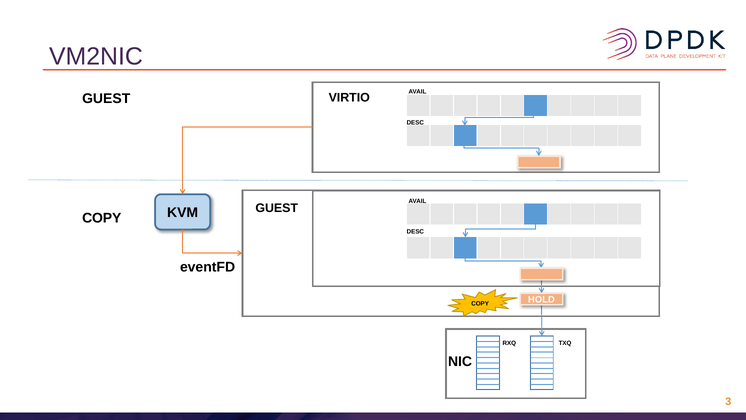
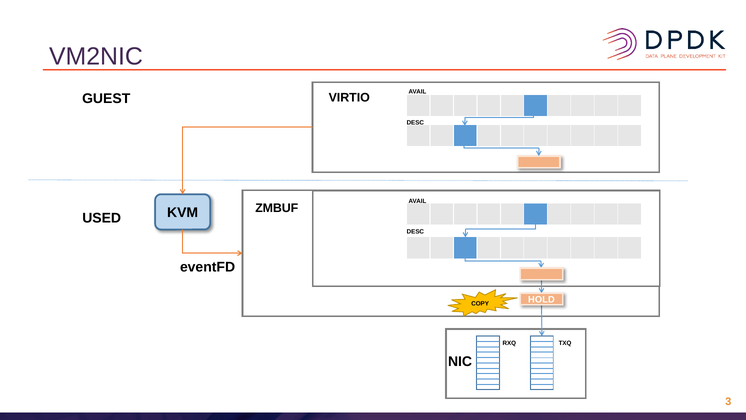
GUEST: GUEST -> ZMBUF (277, 208)
COPY: COPY -> USED (102, 218)
